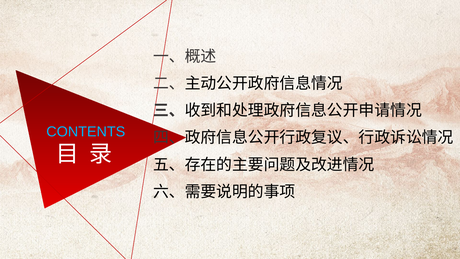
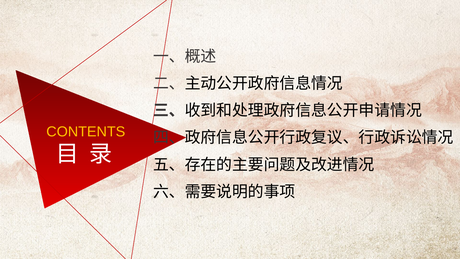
CONTENTS colour: light blue -> yellow (86, 132)
